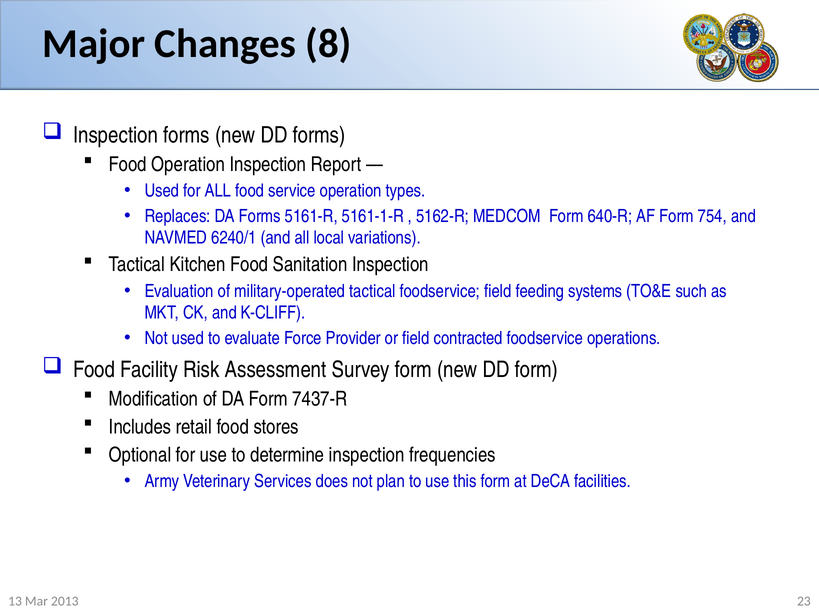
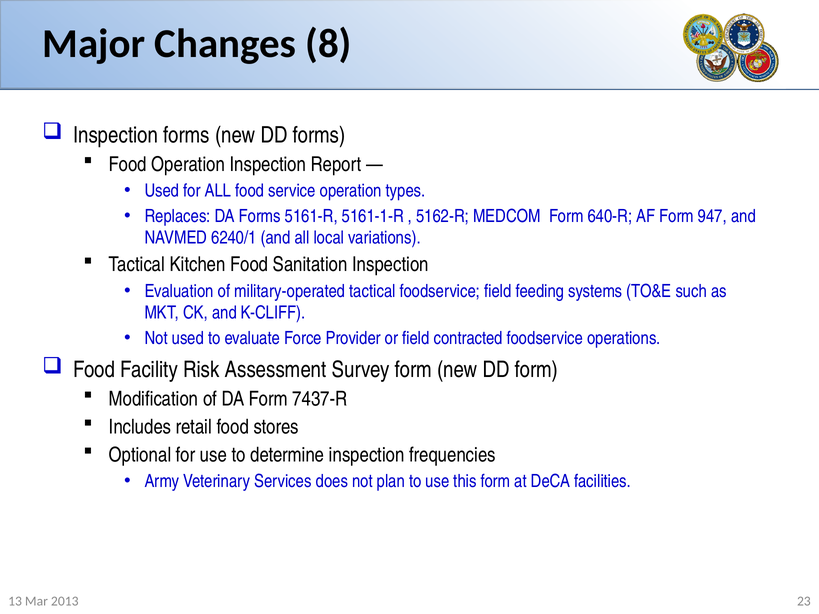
754: 754 -> 947 (712, 216)
